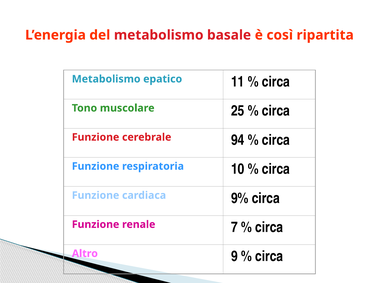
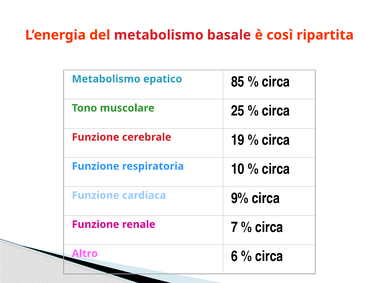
11: 11 -> 85 (238, 82)
94: 94 -> 19 (238, 140)
9: 9 -> 6 (234, 257)
